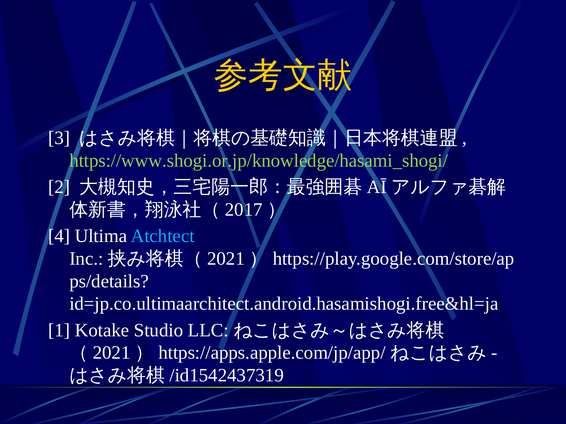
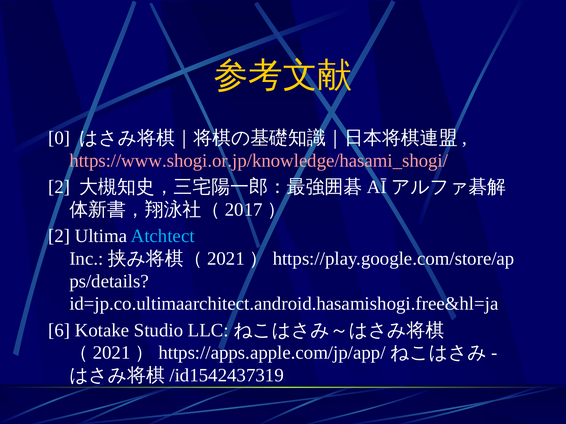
3: 3 -> 0 (59, 138)
https://www.shogi.or.jp/knowledge/hasami_shogi/ colour: light green -> pink (259, 161)
4: 4 -> 2 (59, 236)
1: 1 -> 6 (59, 331)
